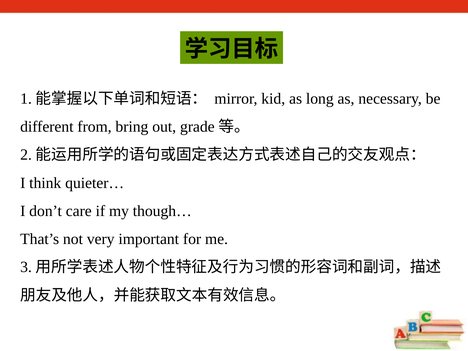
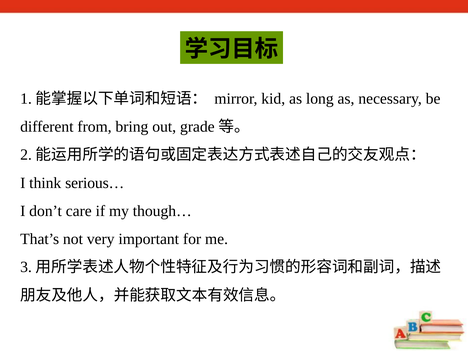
quieter…: quieter… -> serious… (95, 183)
